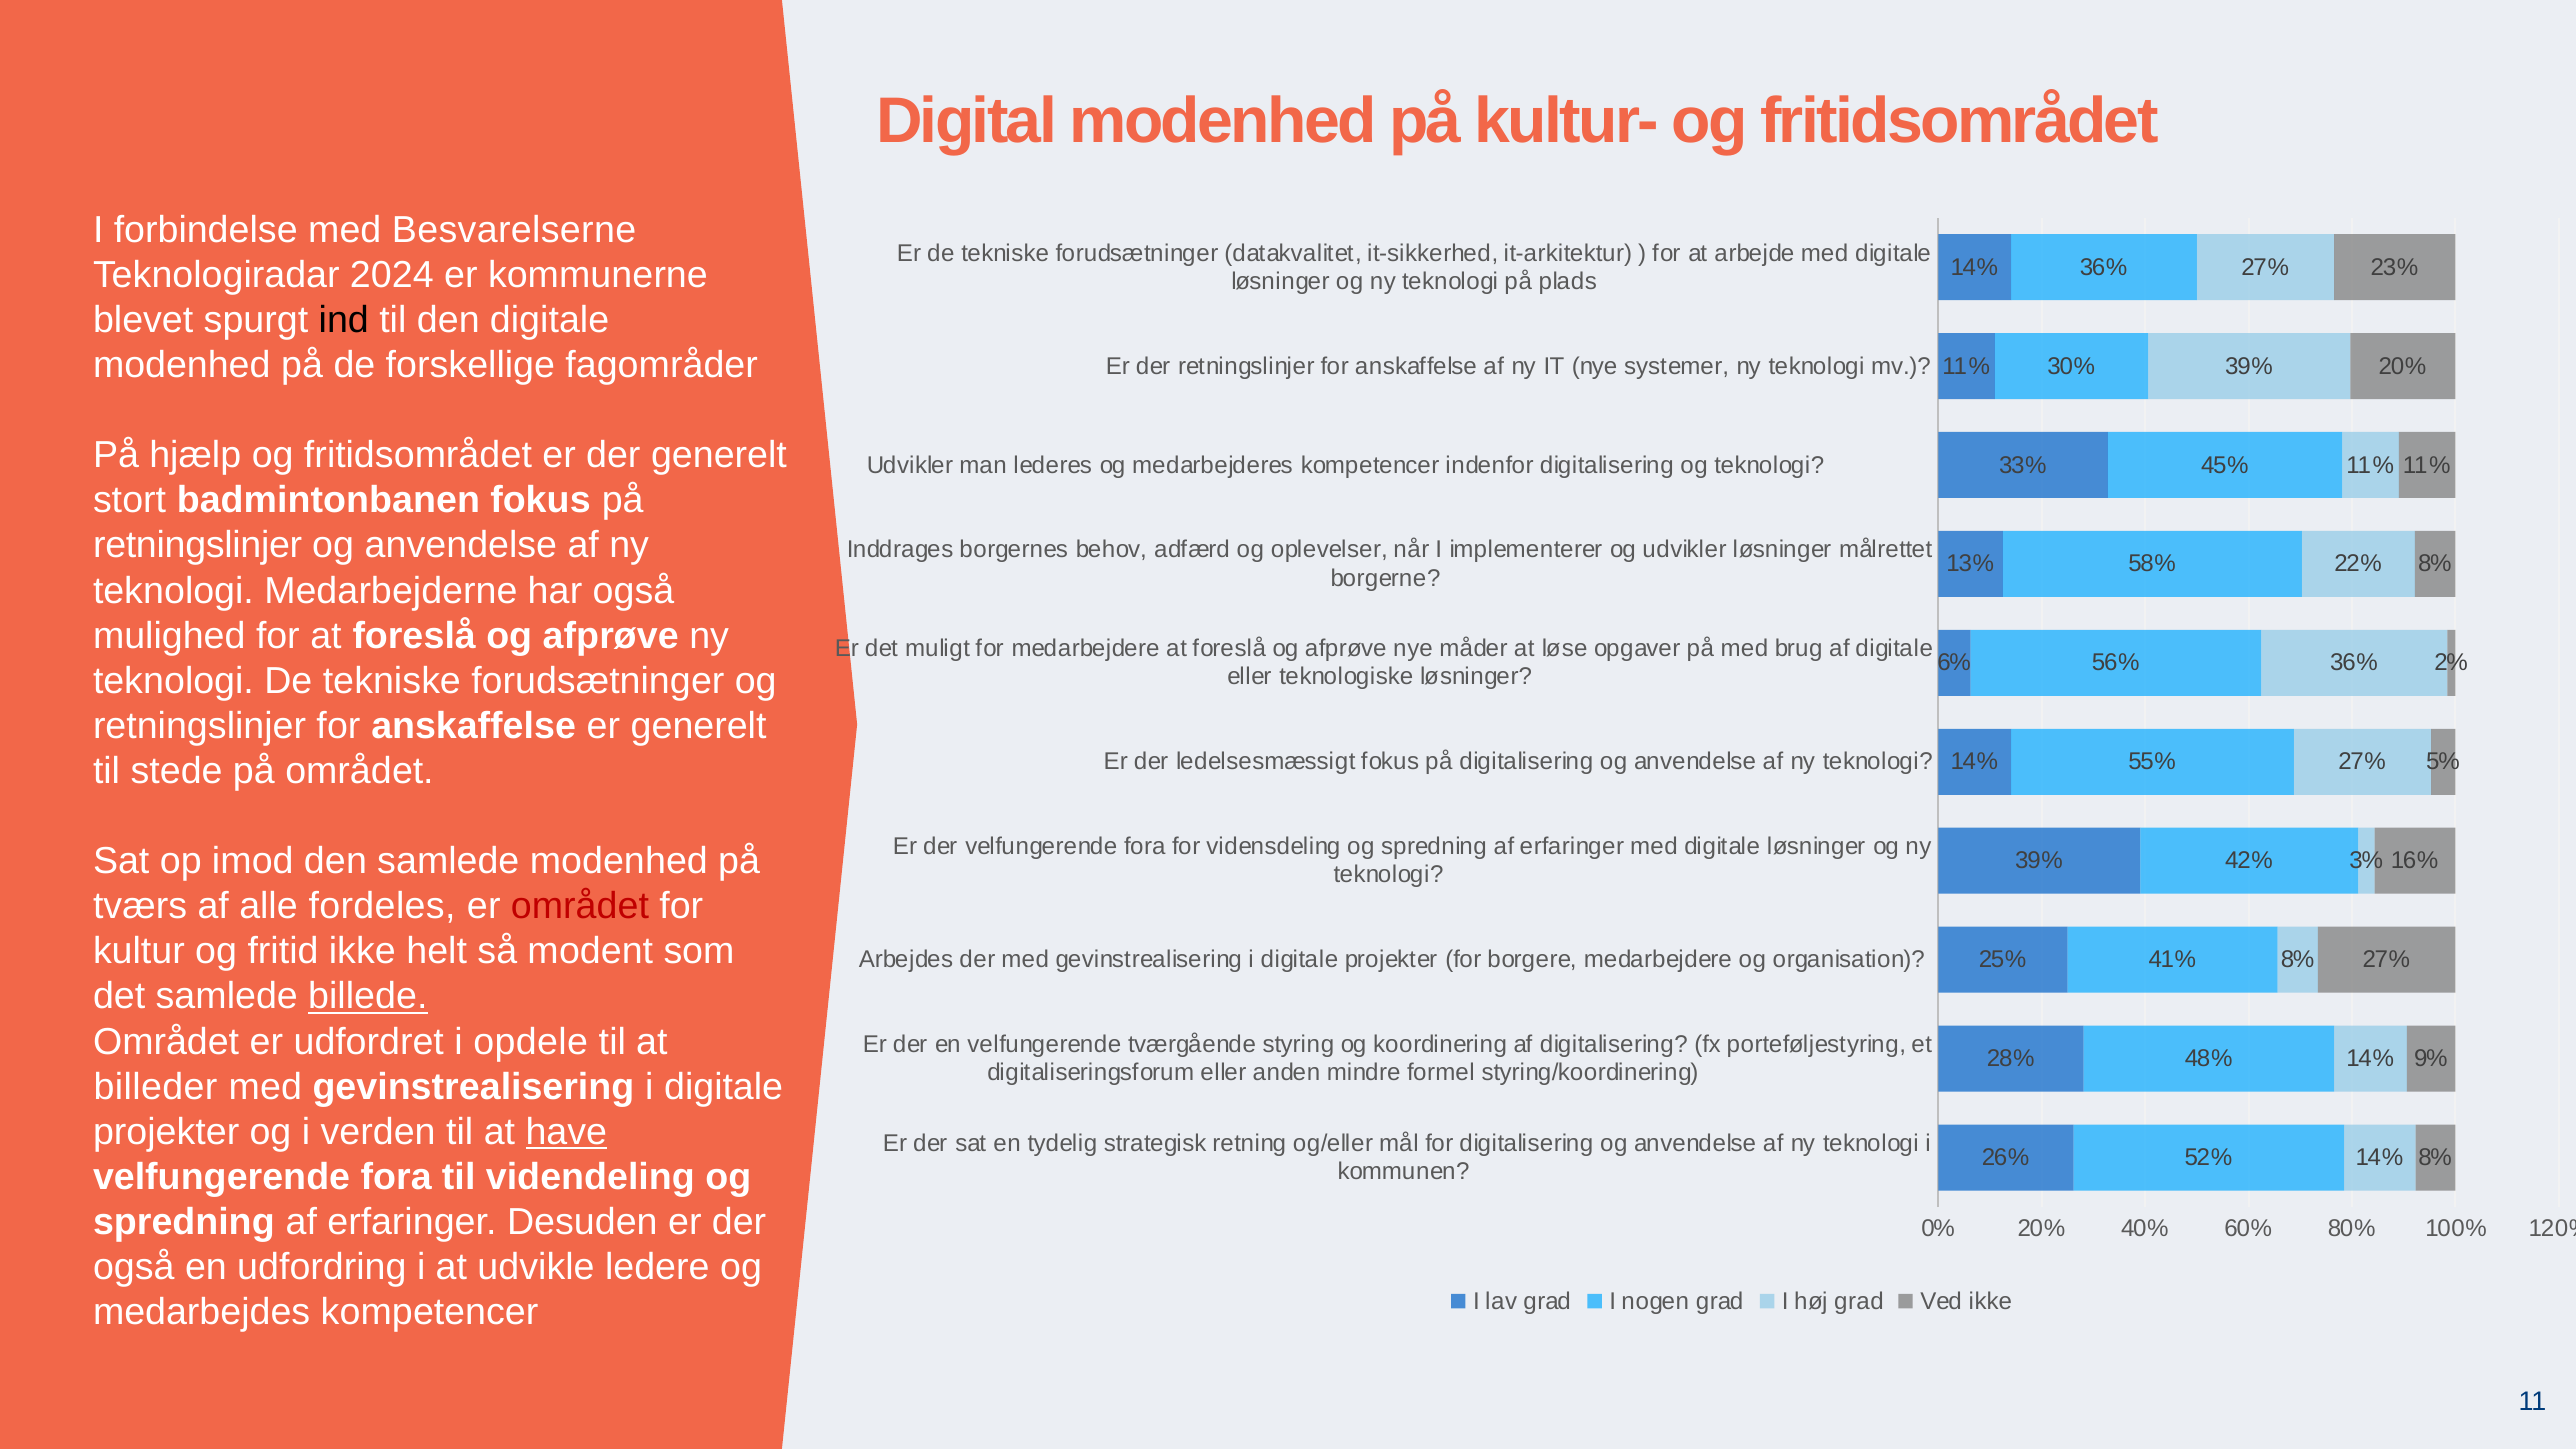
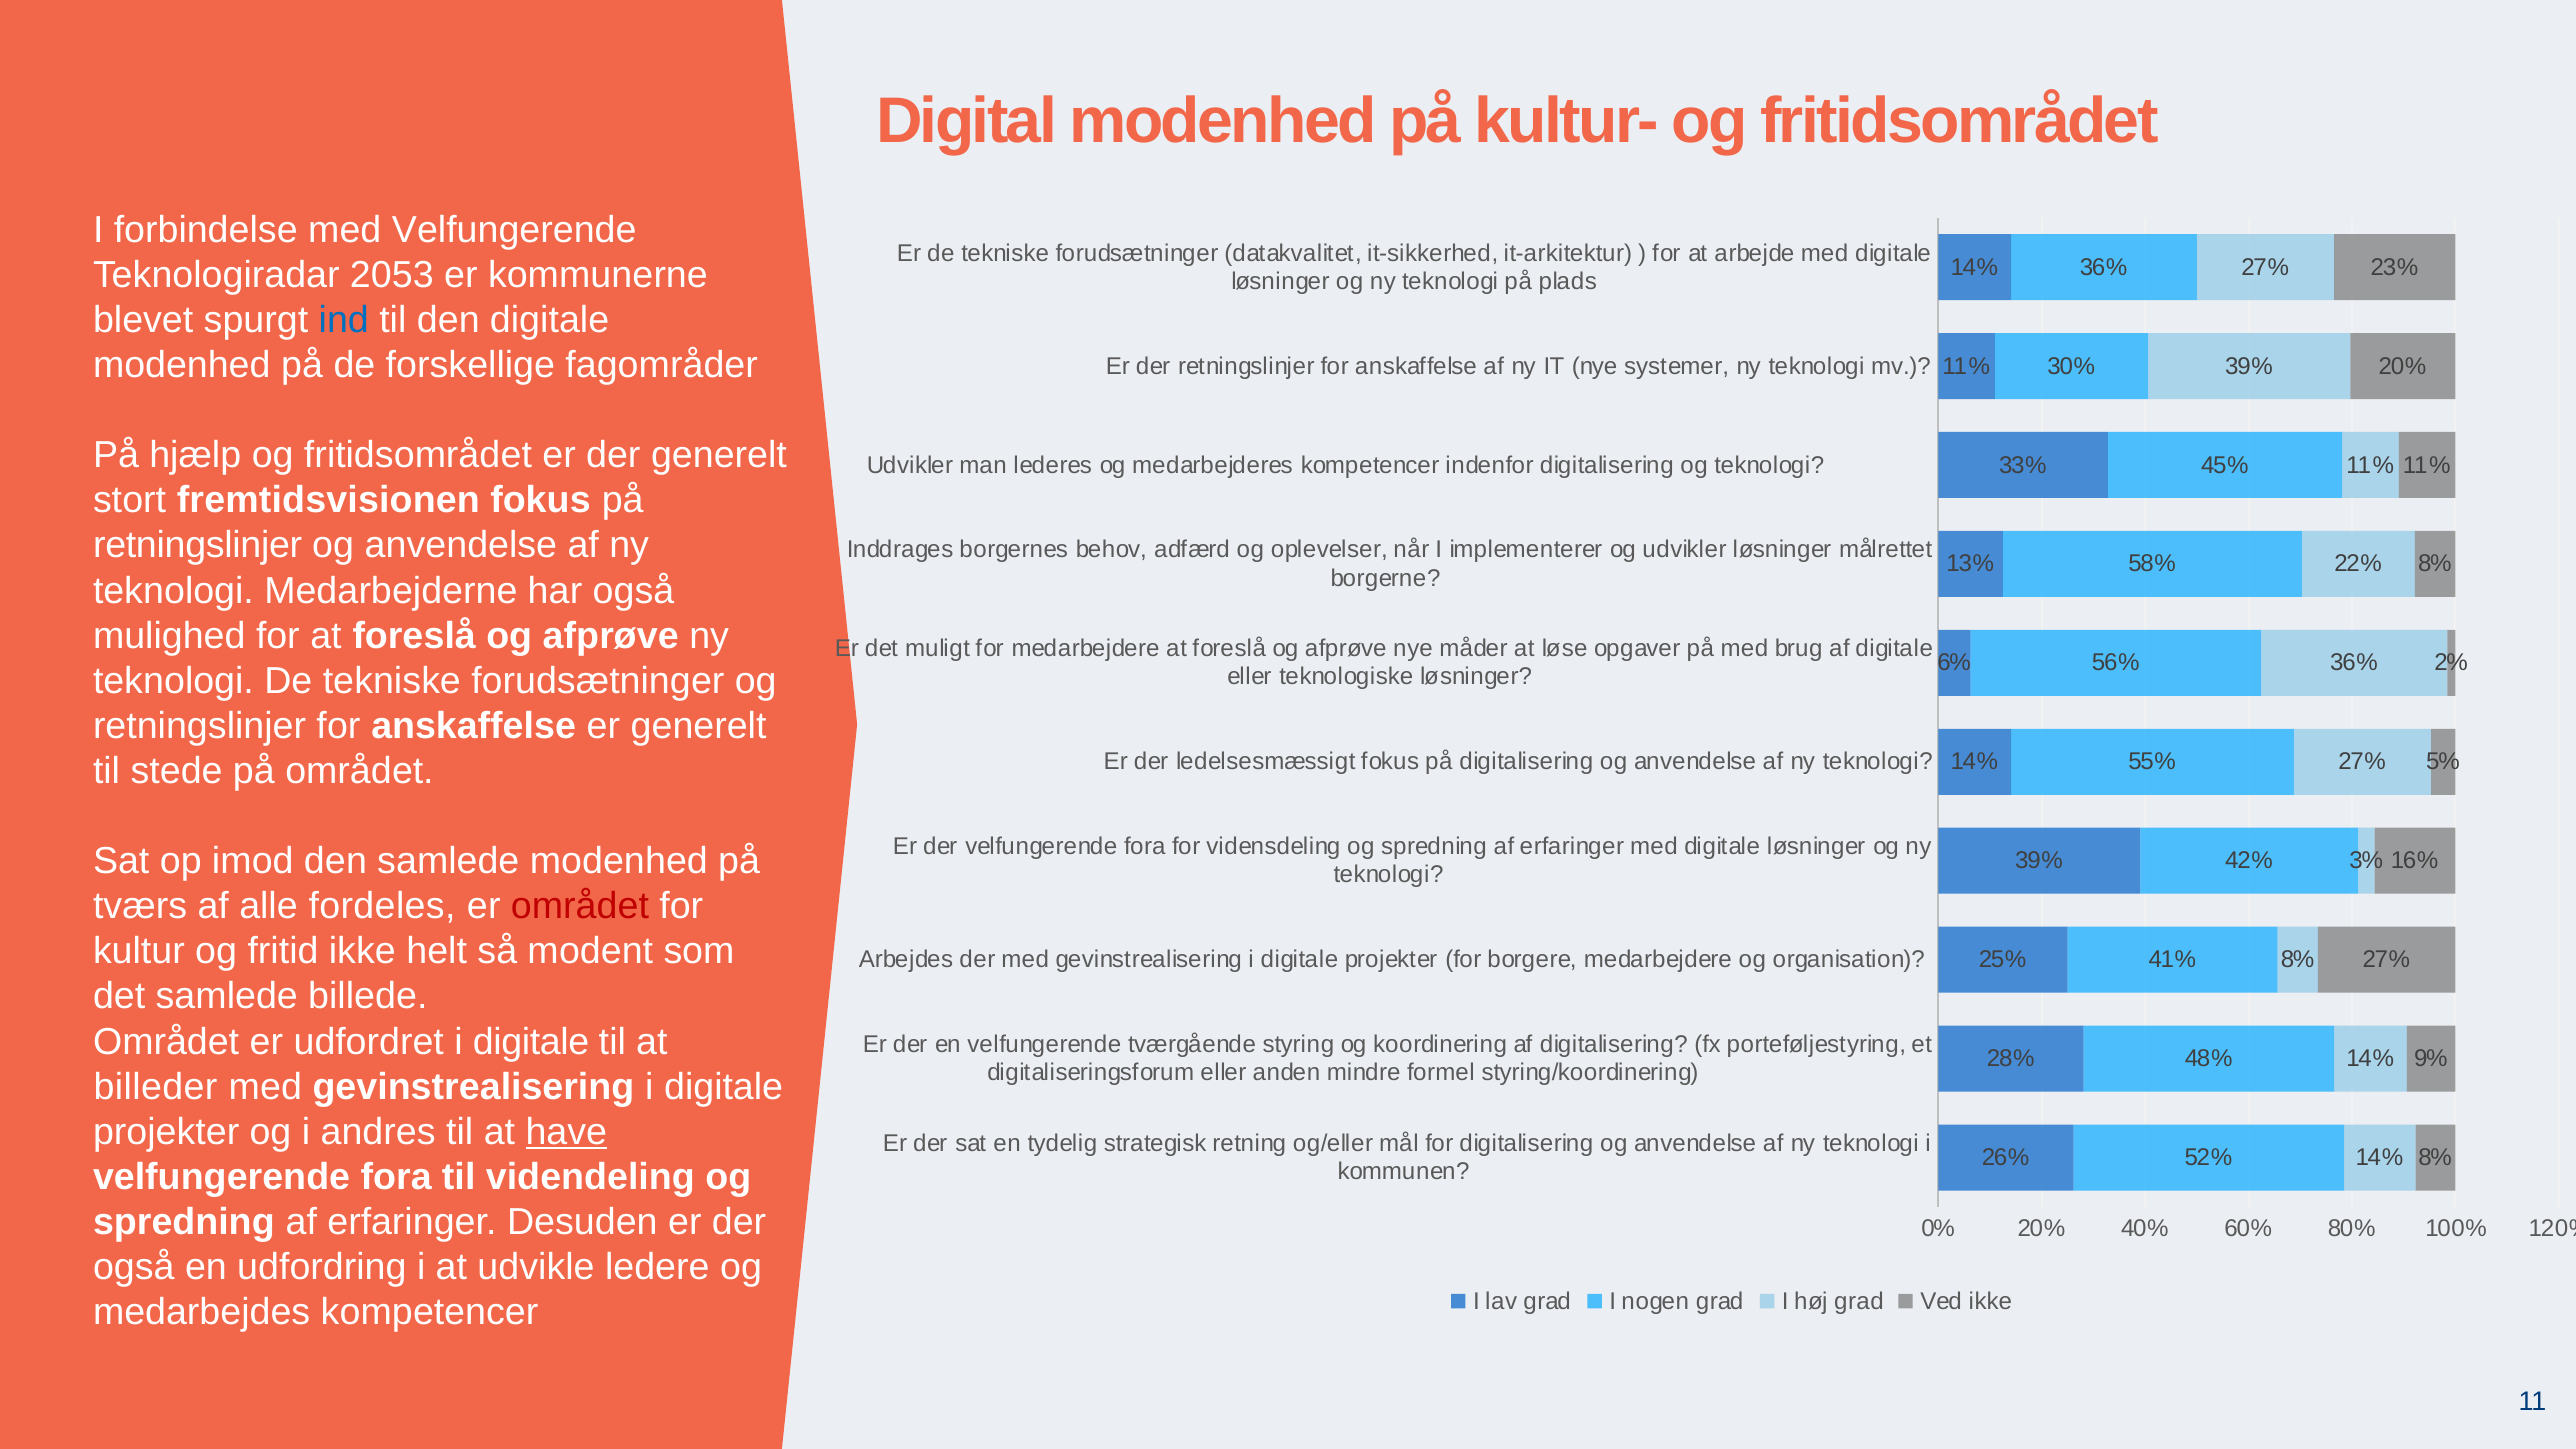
med Besvarelserne: Besvarelserne -> Velfungerende (514, 230)
2024: 2024 -> 2053 (392, 275)
ind colour: black -> blue (344, 320)
badmintonbanen: badmintonbanen -> fremtidsvisionen (328, 500)
billede underline: present -> none (368, 997)
udfordret i opdele: opdele -> digitale (531, 1042)
verden: verden -> andres (378, 1132)
